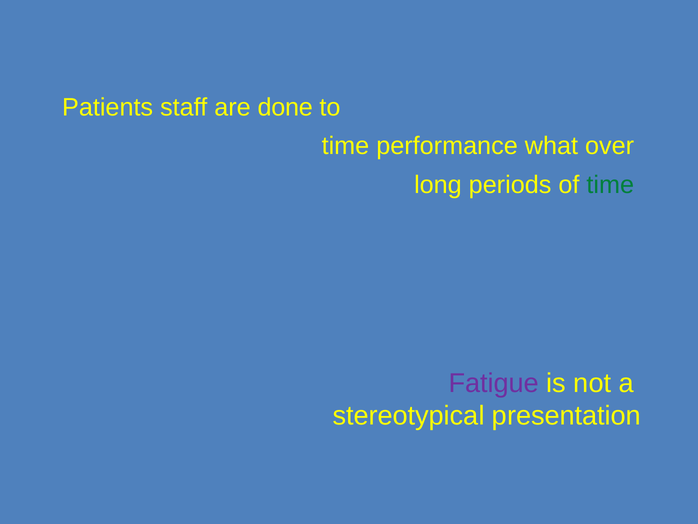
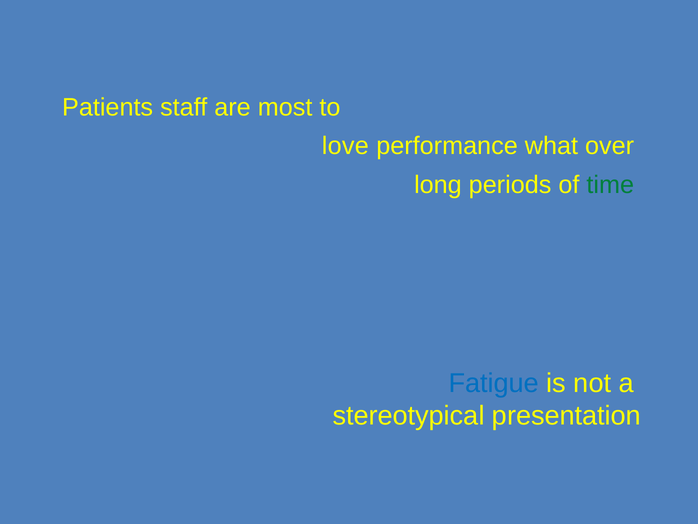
done: done -> most (285, 107)
time: time -> love (345, 146)
Fatigue colour: purple -> blue (494, 383)
